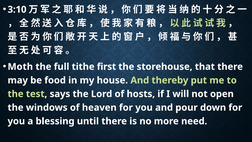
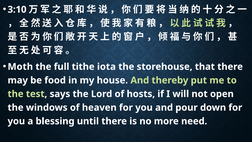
first: first -> iota (106, 67)
